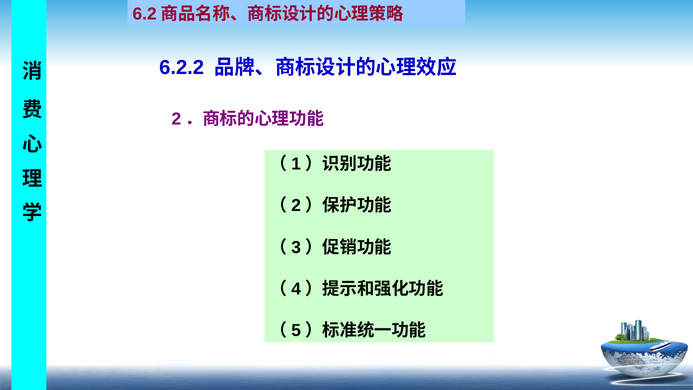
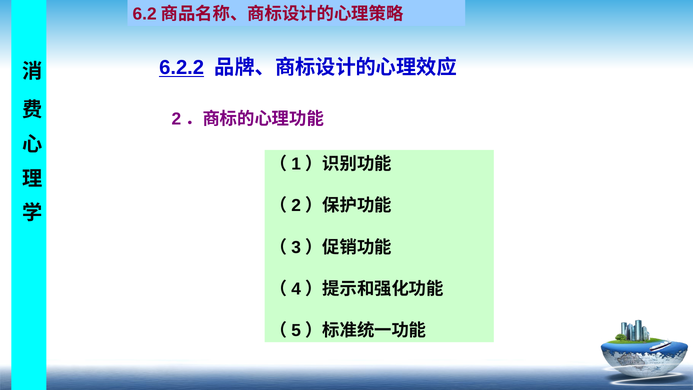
6.2.2 underline: none -> present (182, 68)
